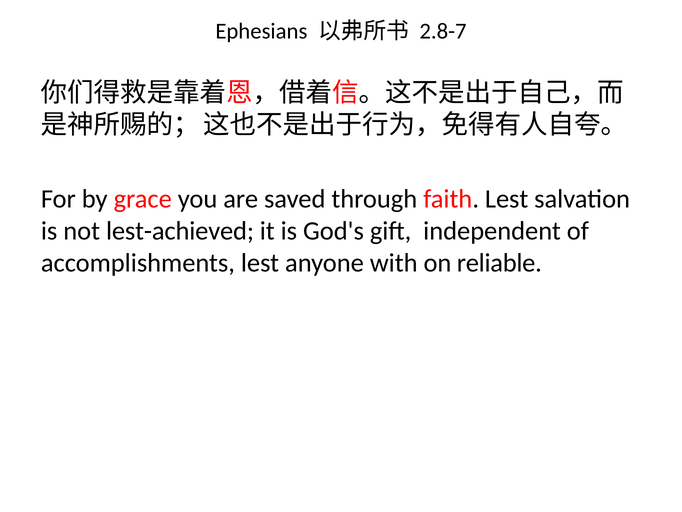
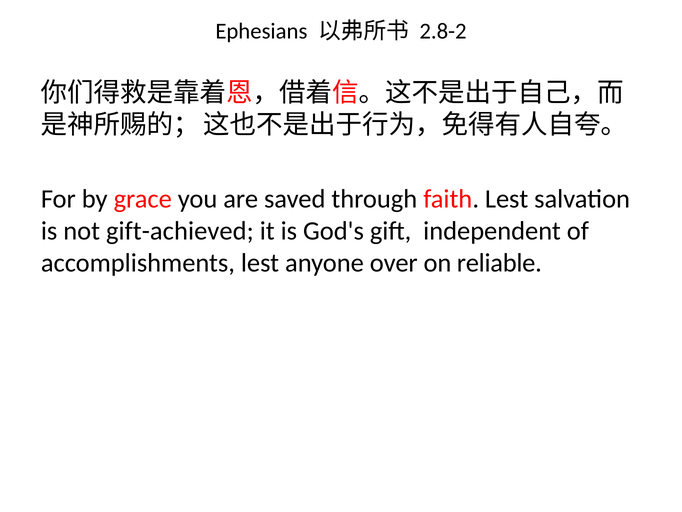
2.8-7: 2.8-7 -> 2.8-2 (443, 31)
lest-achieved: lest-achieved -> gift-achieved (180, 231)
with: with -> over (394, 263)
